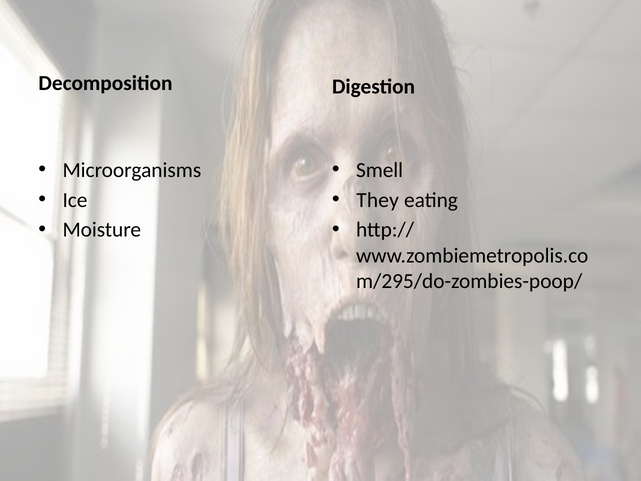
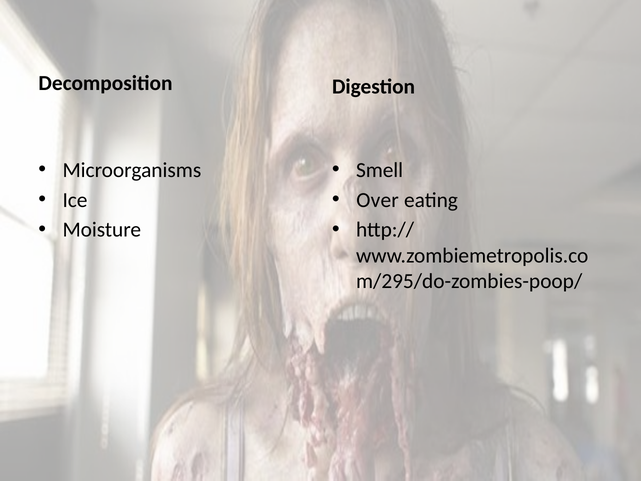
They: They -> Over (378, 200)
